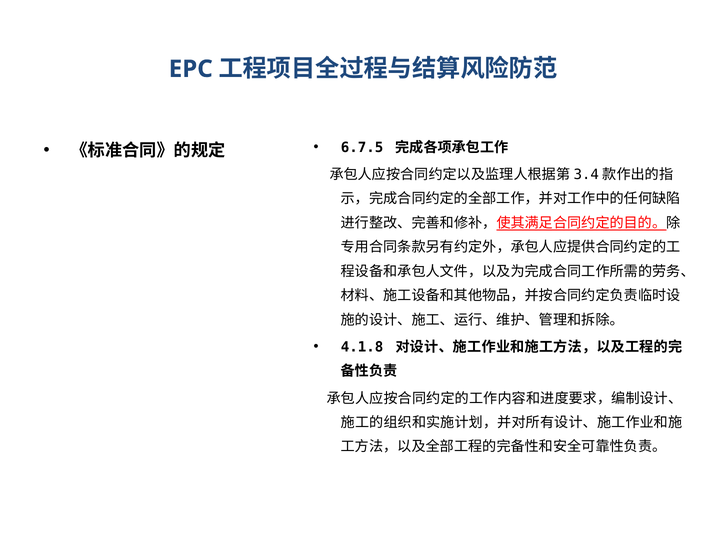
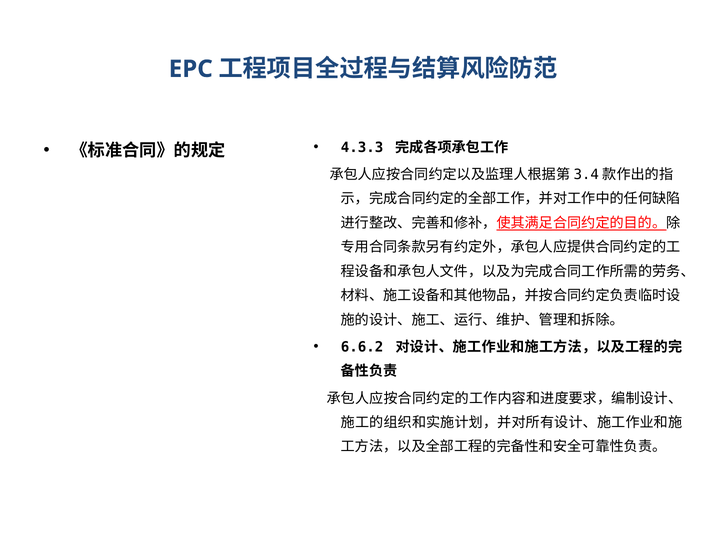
6.7.5: 6.7.5 -> 4.3.3 (362, 147)
4.1.8: 4.1.8 -> 6.6.2 (362, 347)
